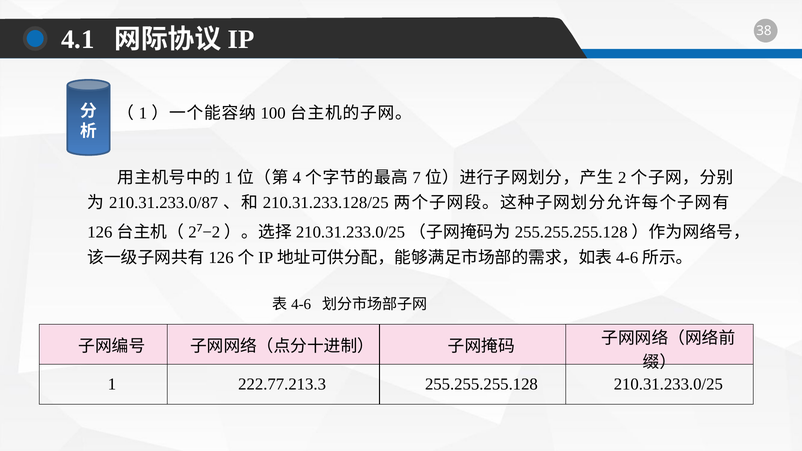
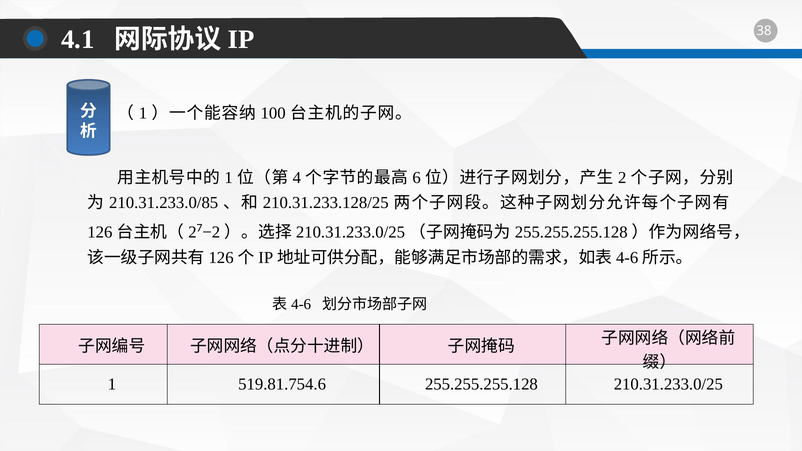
7: 7 -> 6 (417, 178)
210.31.233.0/87: 210.31.233.0/87 -> 210.31.233.0/85 (164, 203)
222.77.213.3: 222.77.213.3 -> 519.81.754.6 (282, 384)
